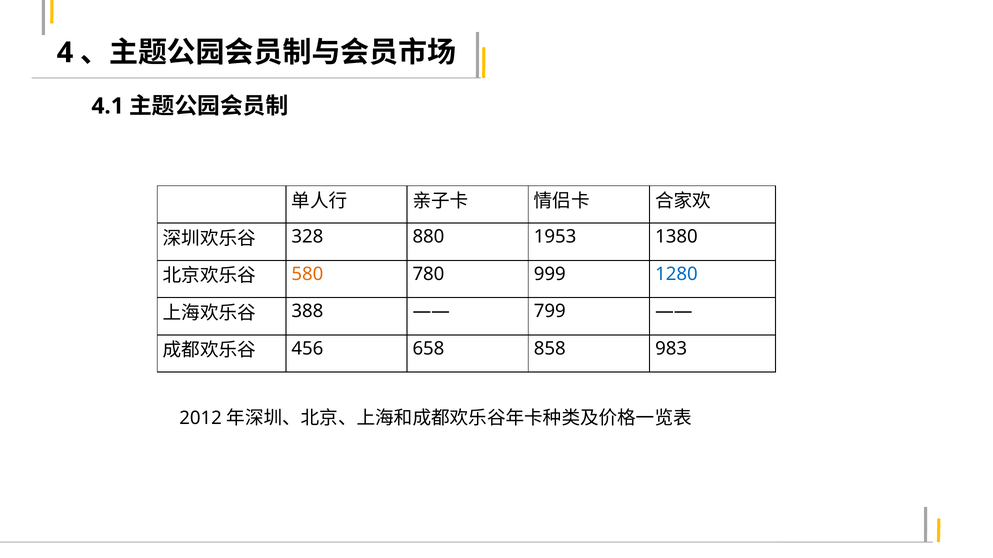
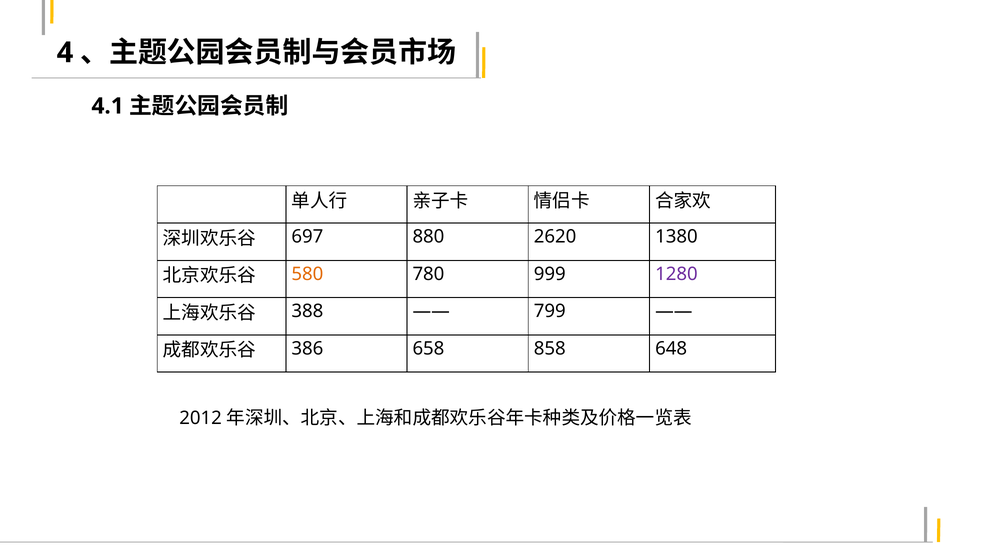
328: 328 -> 697 (307, 237)
1953: 1953 -> 2620 (555, 237)
1280 colour: blue -> purple (676, 274)
456: 456 -> 386 (307, 349)
983: 983 -> 648 (671, 349)
